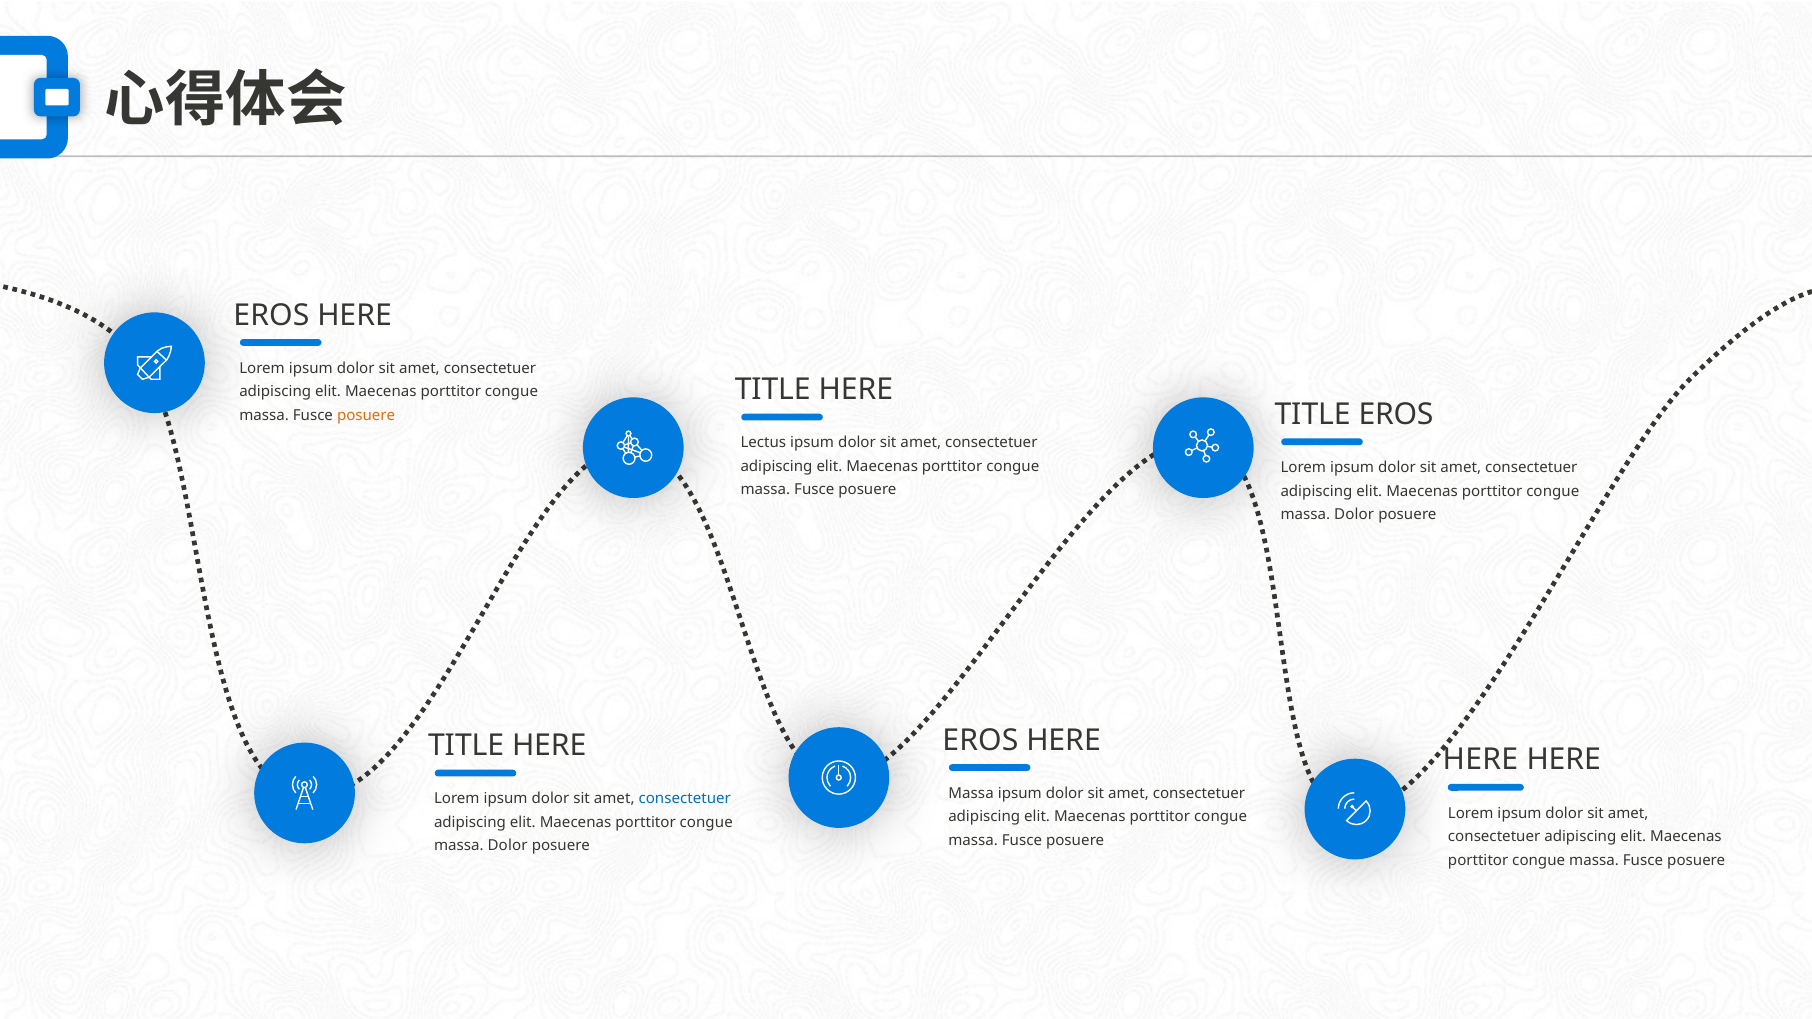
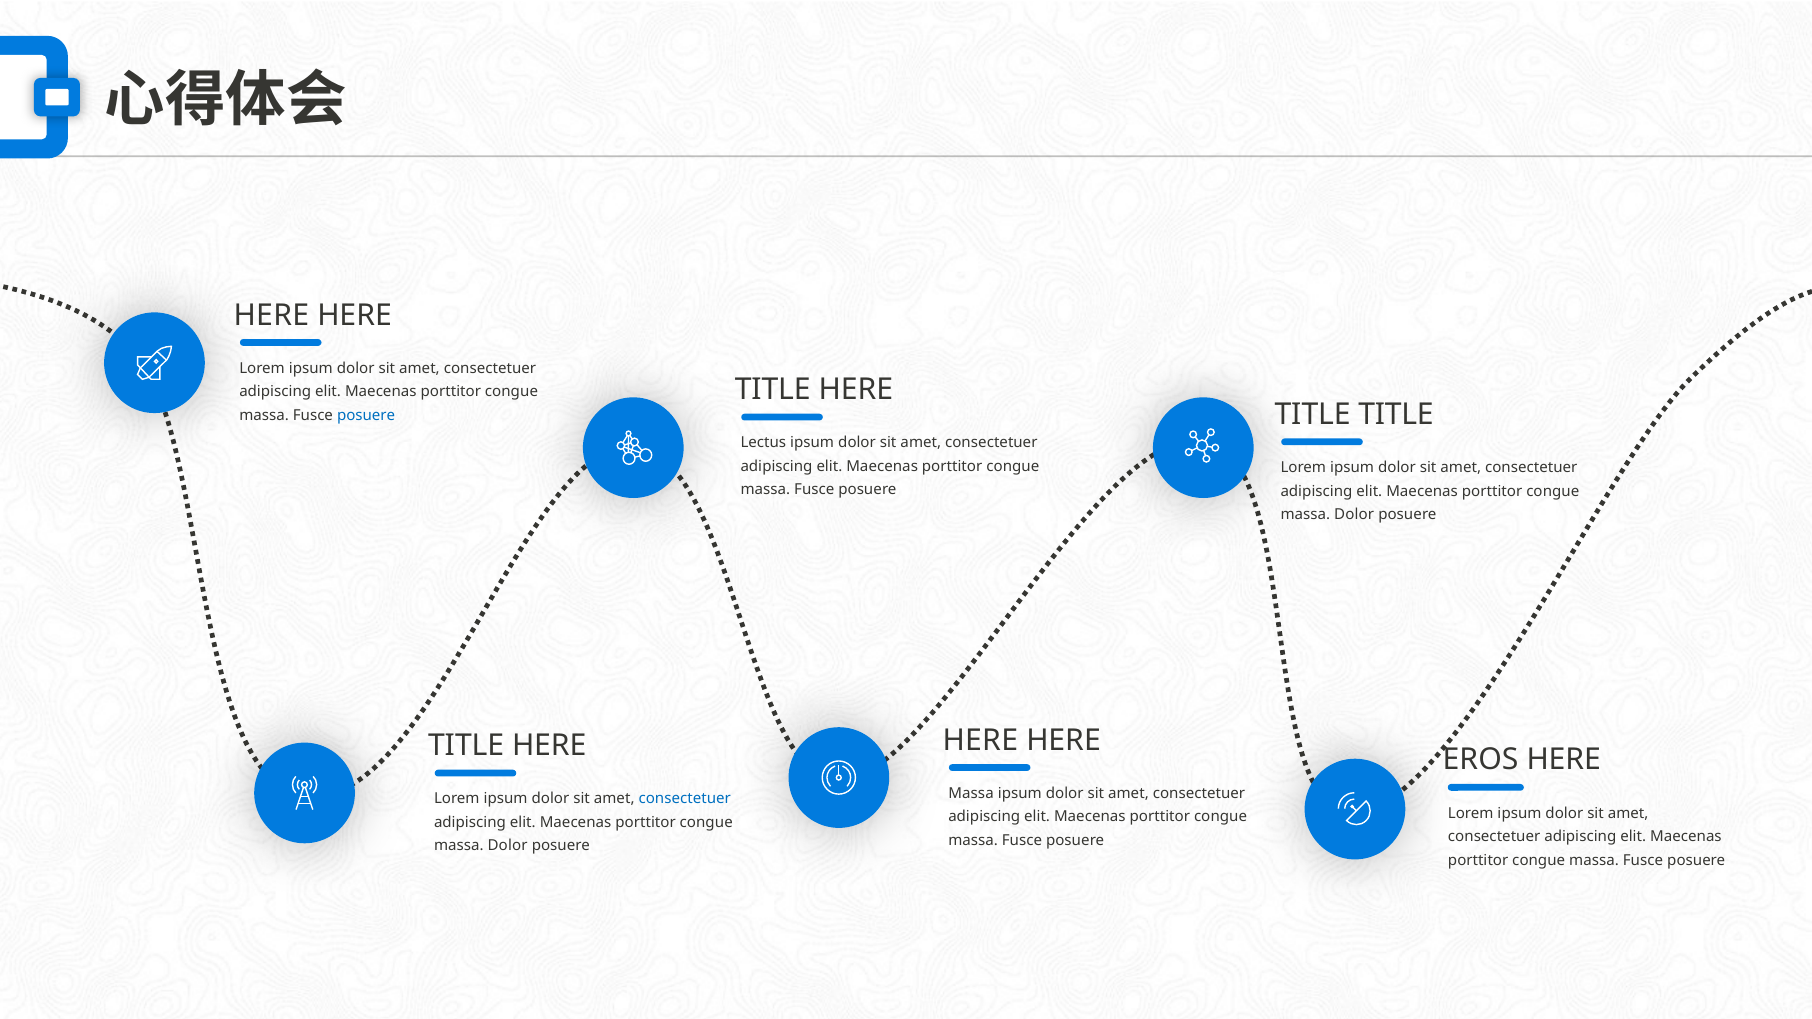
EROS: EROS -> HERE (271, 315)
TITLE EROS: EROS -> TITLE (1396, 415)
posuere colour: orange -> blue (366, 415)
EROS: EROS -> HERE (980, 740)
HERE: HERE -> EROS (1481, 760)
